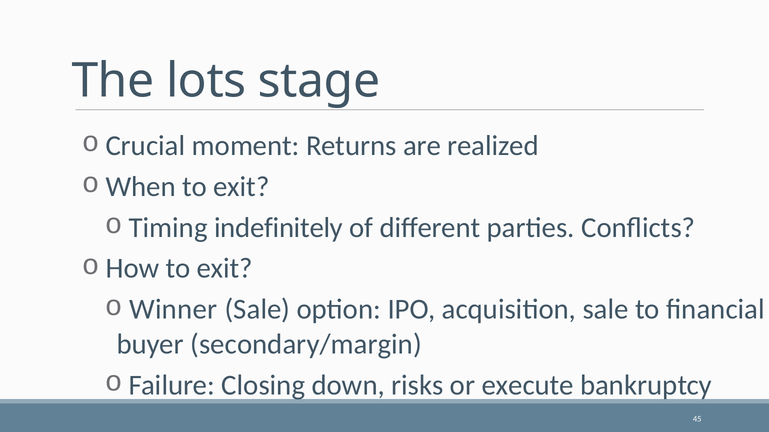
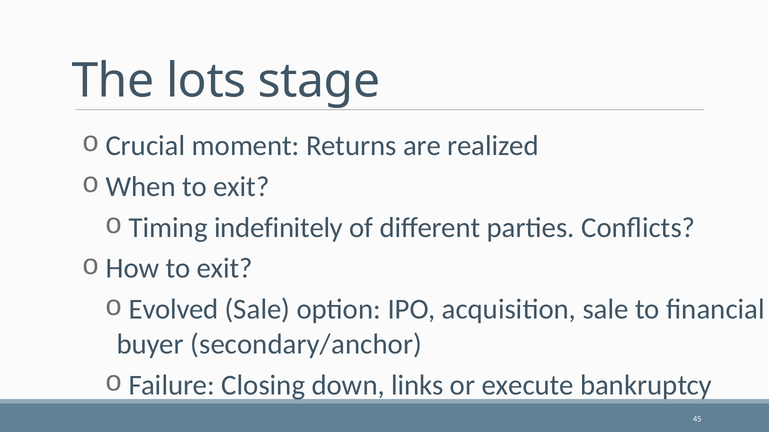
Winner: Winner -> Evolved (174, 310)
secondary/margin: secondary/margin -> secondary/anchor (306, 344)
risks: risks -> links (417, 386)
